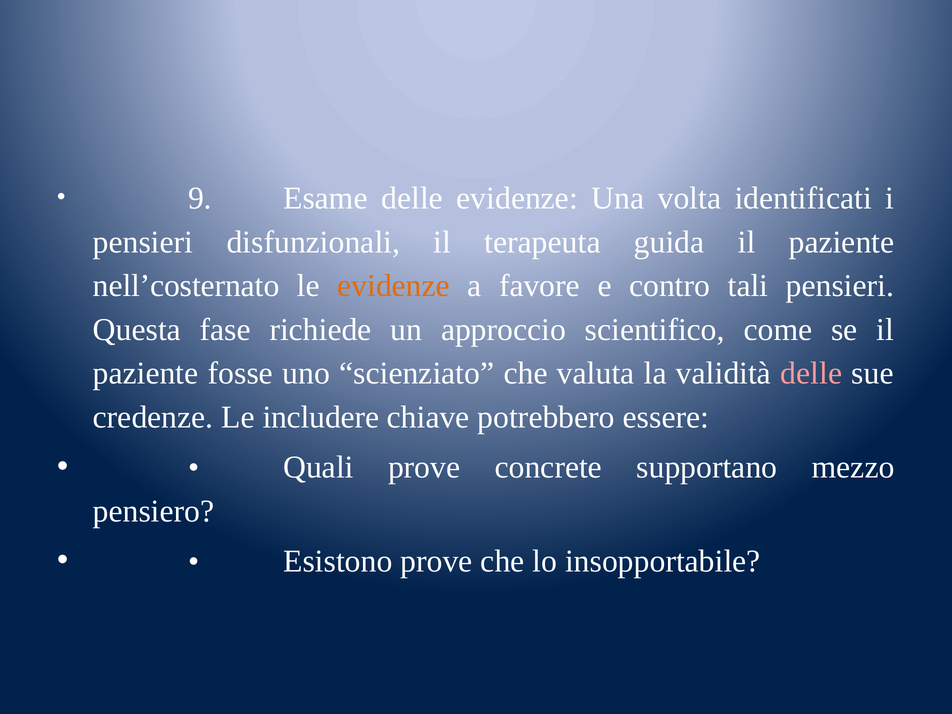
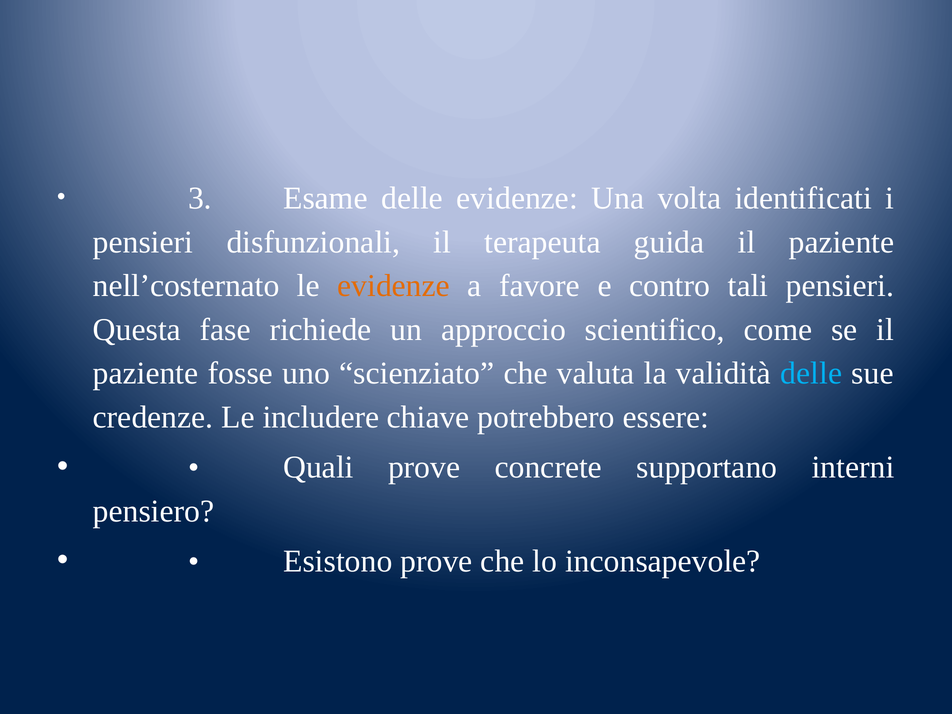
9: 9 -> 3 (200, 198)
delle colour: pink -> light blue (811, 373)
mezzo: mezzo -> interni (853, 467)
insopportabile: insopportabile -> inconsapevole (663, 561)
